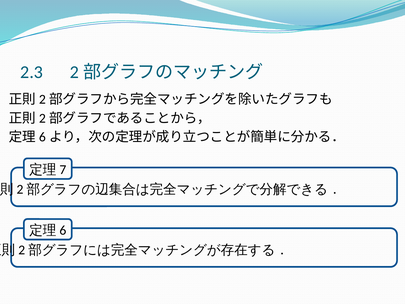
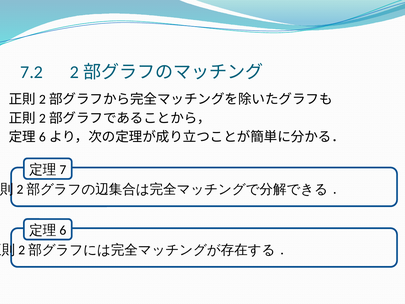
2.3: 2.3 -> 7.2 (32, 72)
